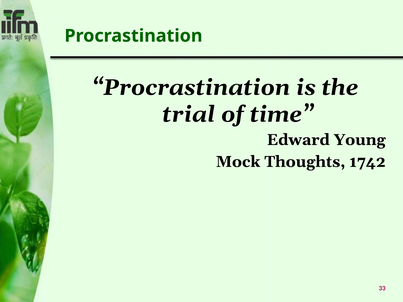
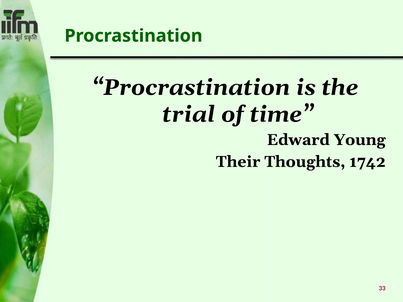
Mock: Mock -> Their (238, 162)
